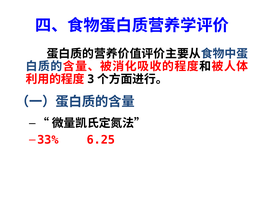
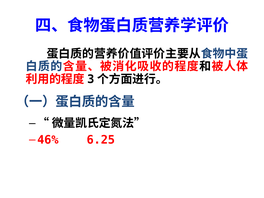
33%: 33% -> 46% (48, 140)
